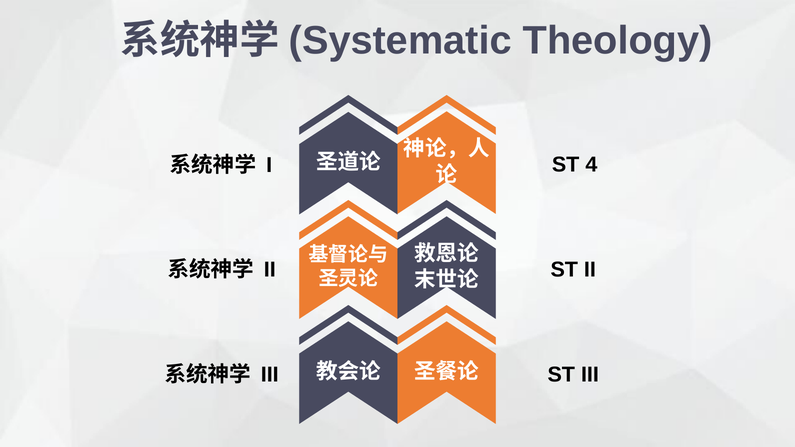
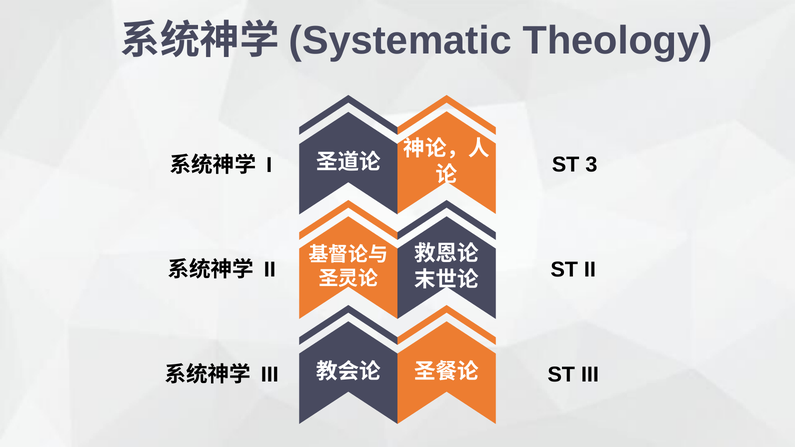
4: 4 -> 3 (591, 165)
